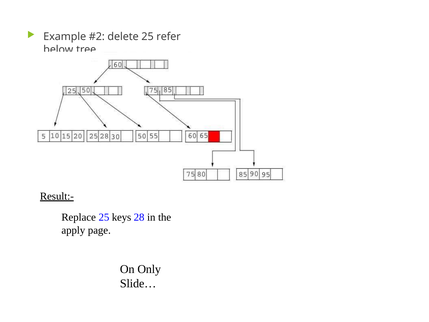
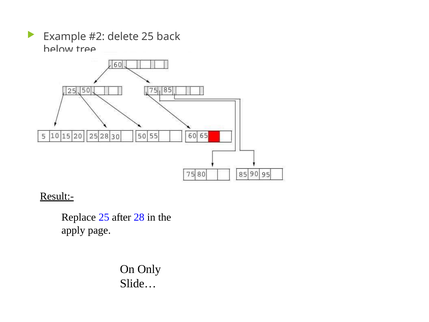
refer: refer -> back (168, 37)
keys: keys -> after (122, 217)
